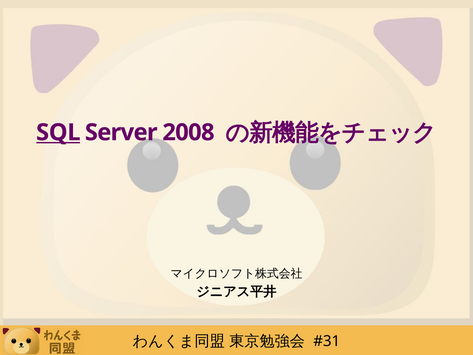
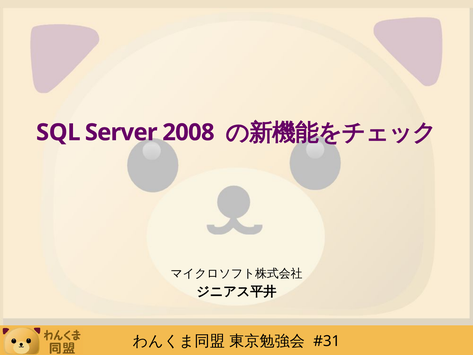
SQL underline: present -> none (58, 132)
